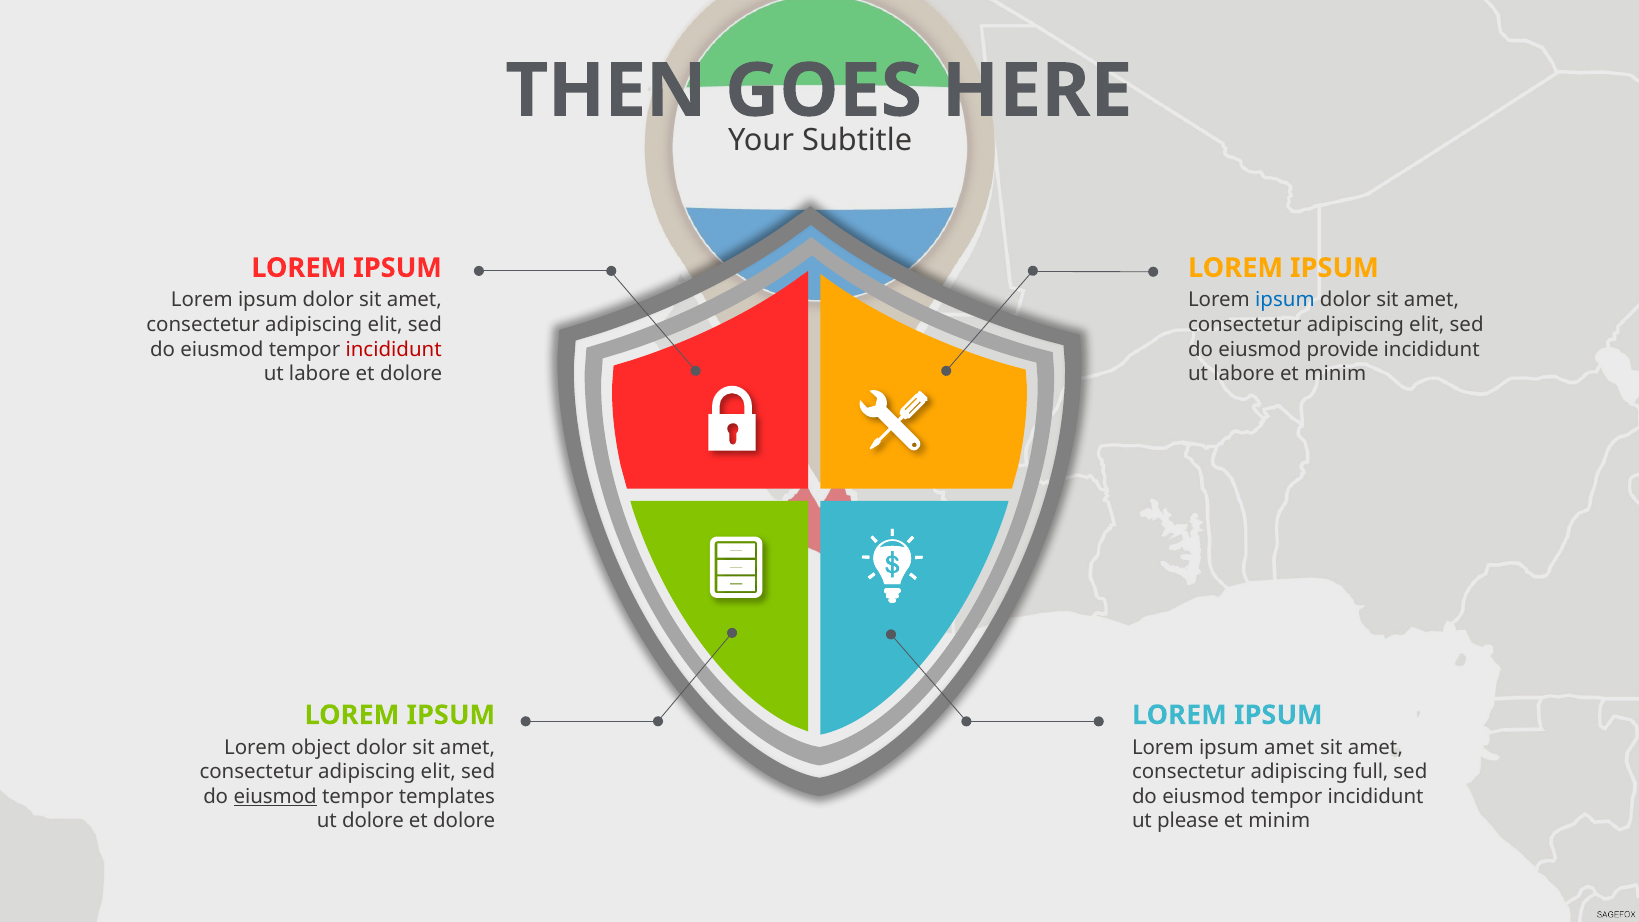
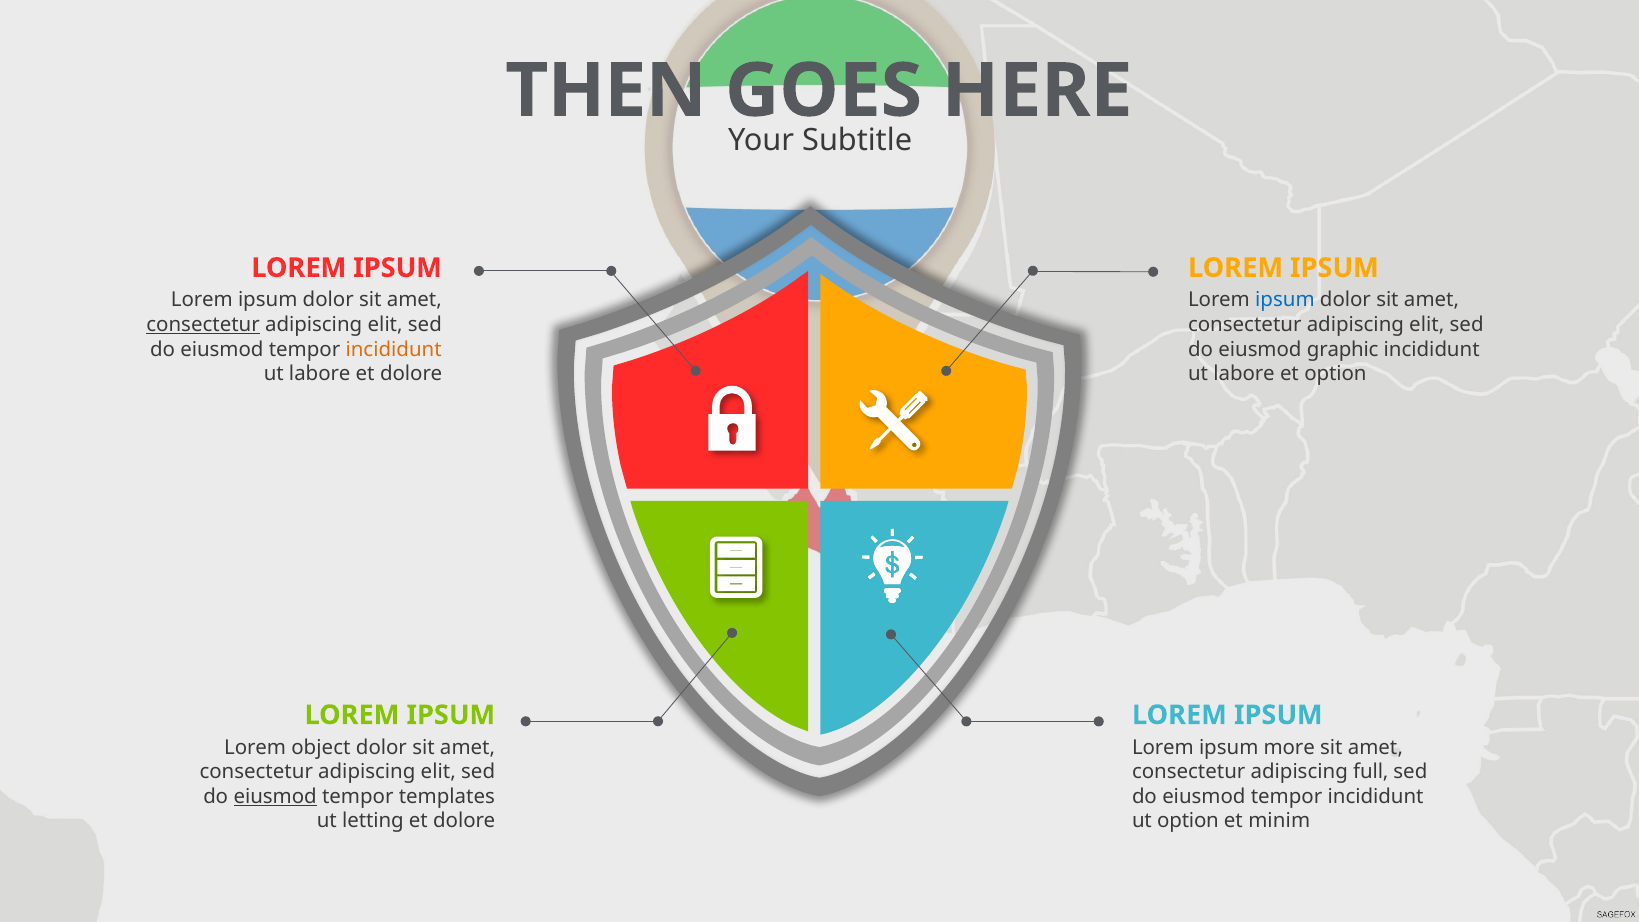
consectetur underline: none -> present (203, 325)
incididunt colour: red -> orange (394, 349)
provide: provide -> graphic (1343, 349)
labore et minim: minim -> option (1335, 374)
ipsum amet: amet -> more (1289, 747)
ut dolore: dolore -> letting (373, 821)
ut please: please -> option (1188, 821)
